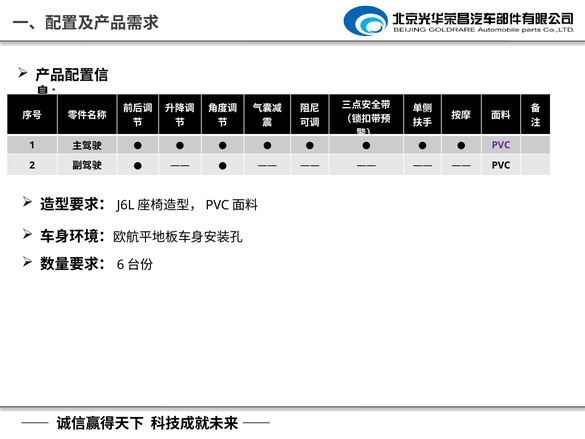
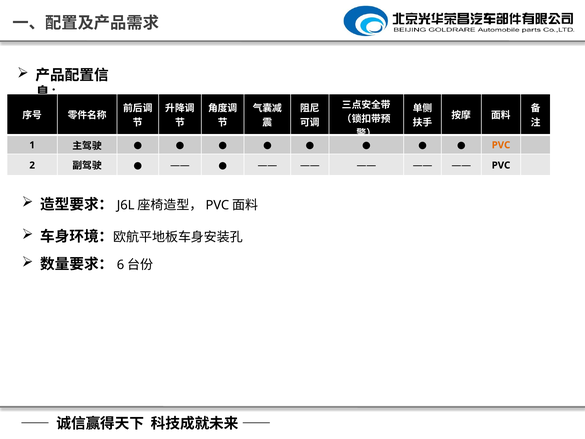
PVC colour: purple -> orange (501, 145)
